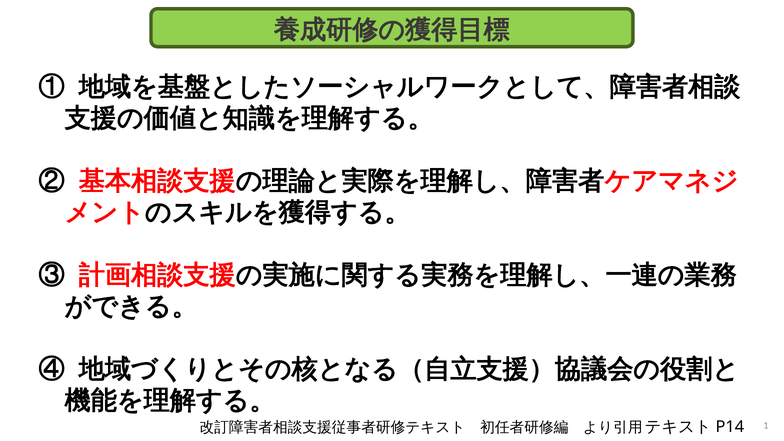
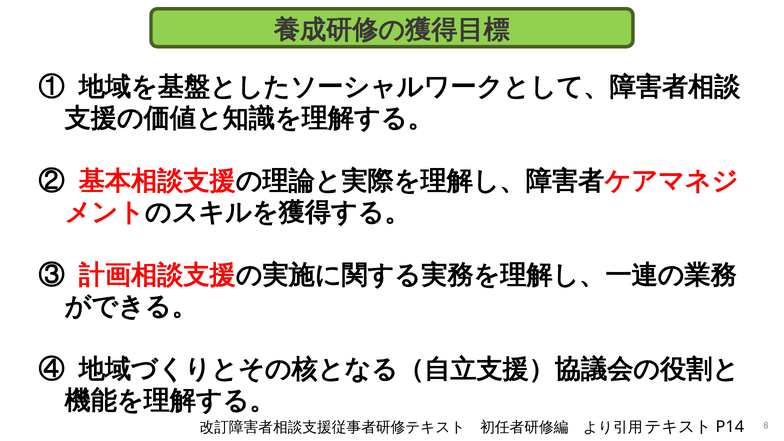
1: 1 -> 8 (766, 426)
